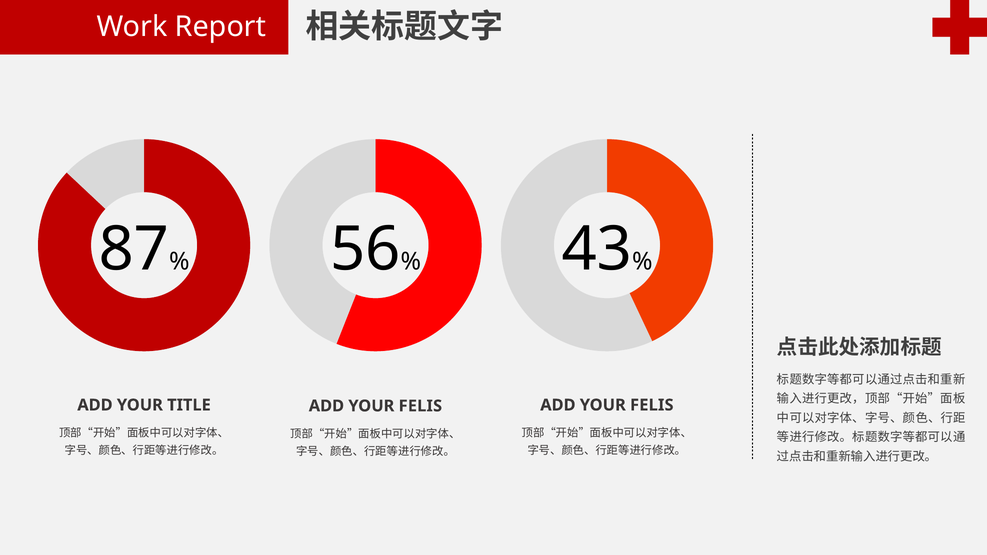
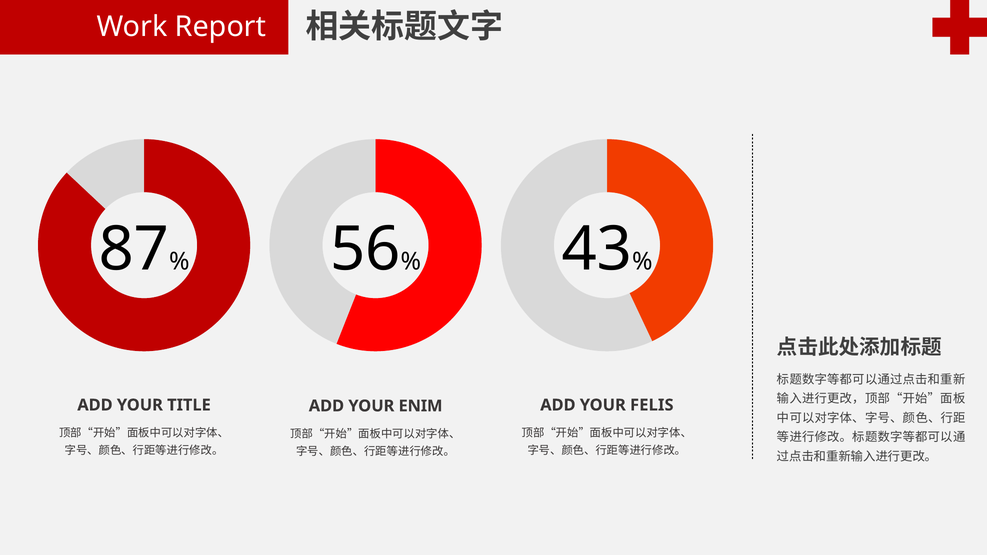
FELIS: FELIS -> ENIM (421, 406)
